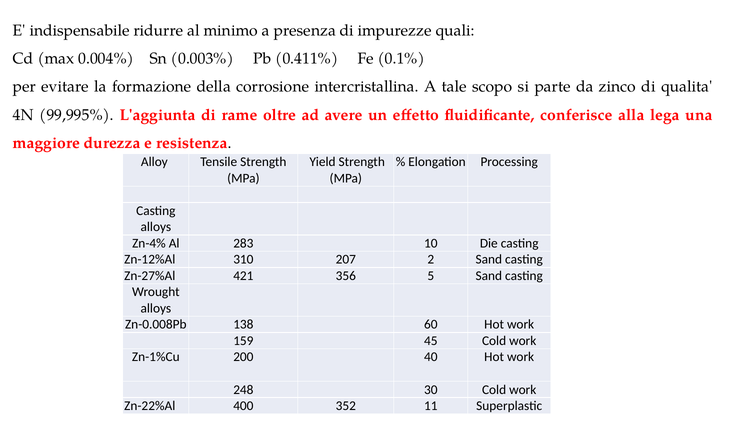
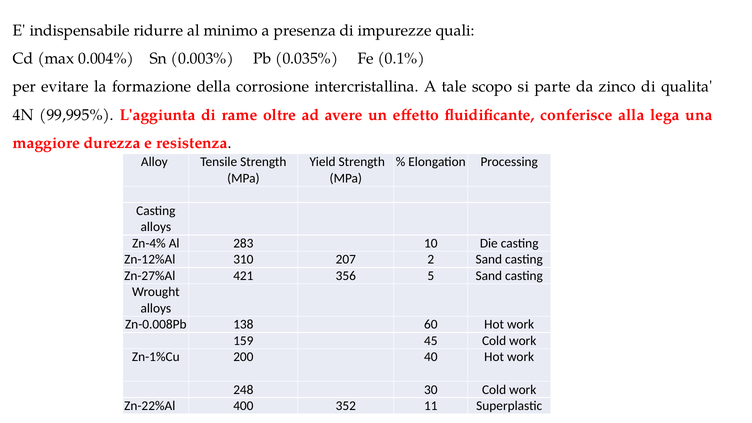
0.411%: 0.411% -> 0.035% (307, 59)
